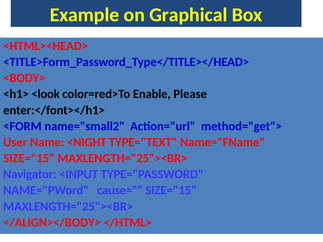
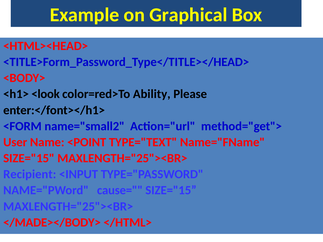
Enable: Enable -> Ability (152, 94)
<NIGHT: <NIGHT -> <POINT (87, 142)
Navigator: Navigator -> Recipient (30, 174)
</ALIGN></BODY>: </ALIGN></BODY> -> </MADE></BODY> (52, 223)
